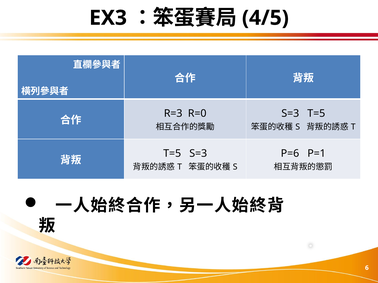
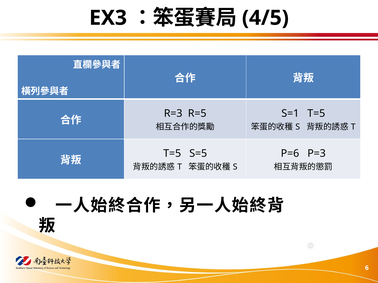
R=0: R=0 -> R=5 (197, 114)
S=3: S=3 -> S=1 (290, 114)
T=5 S=3: S=3 -> S=5 (198, 154)
P=1: P=1 -> P=3 (317, 154)
